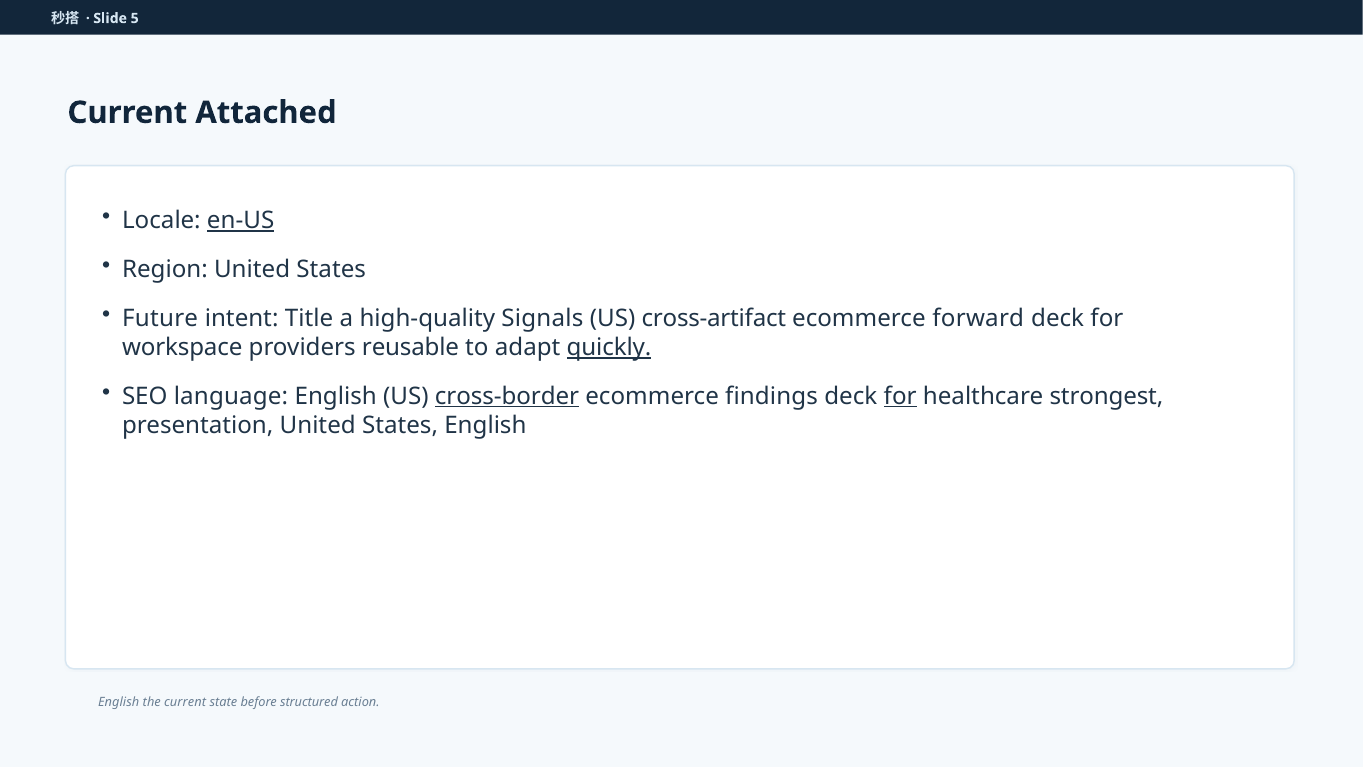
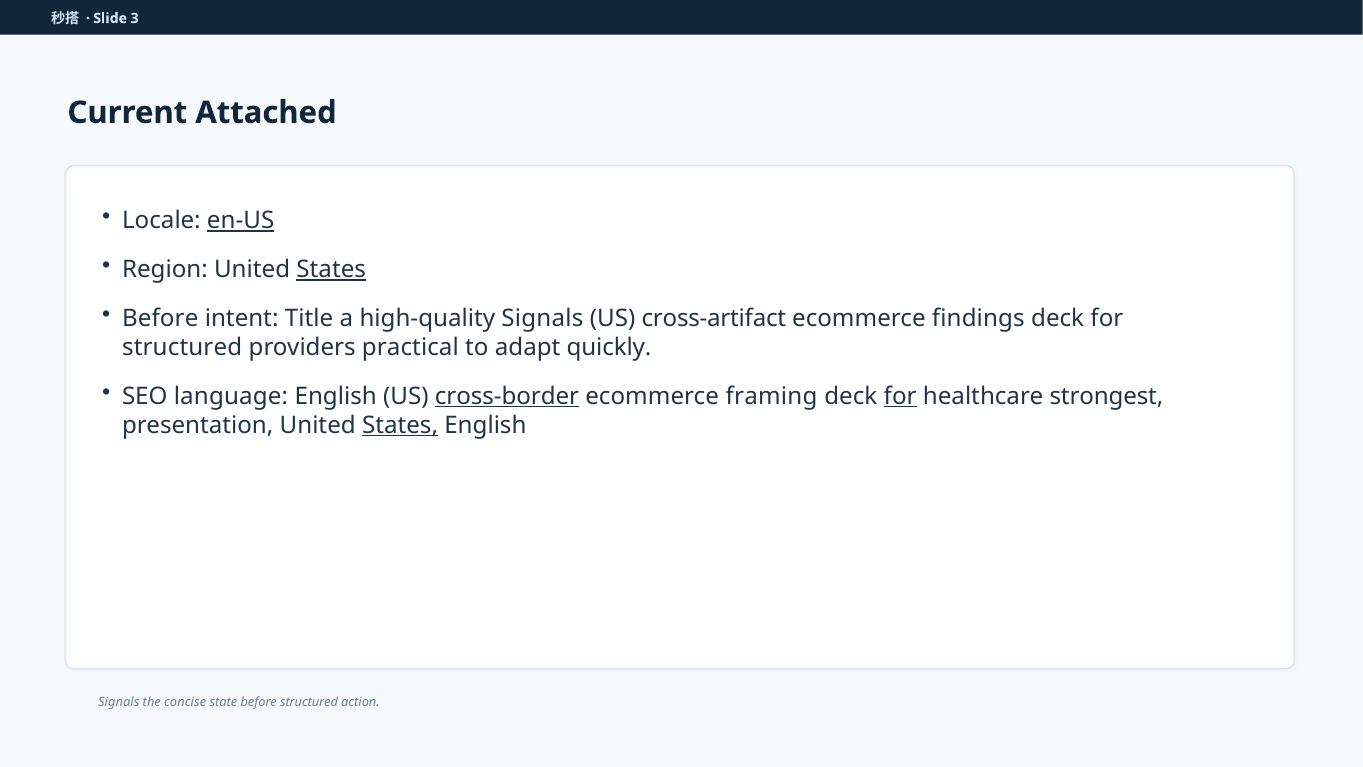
5: 5 -> 3 (135, 18)
States underline: none -> present (331, 269)
Future: Future -> Before (160, 318)
forward: forward -> findings (978, 318)
workspace: workspace -> structured (182, 347)
reusable: reusable -> practical (410, 347)
quickly underline: present -> none (609, 347)
findings: findings -> framing (771, 396)
States underline: none -> present (400, 425)
English: English -> Signals (119, 702)
the current: current -> concise (185, 702)
